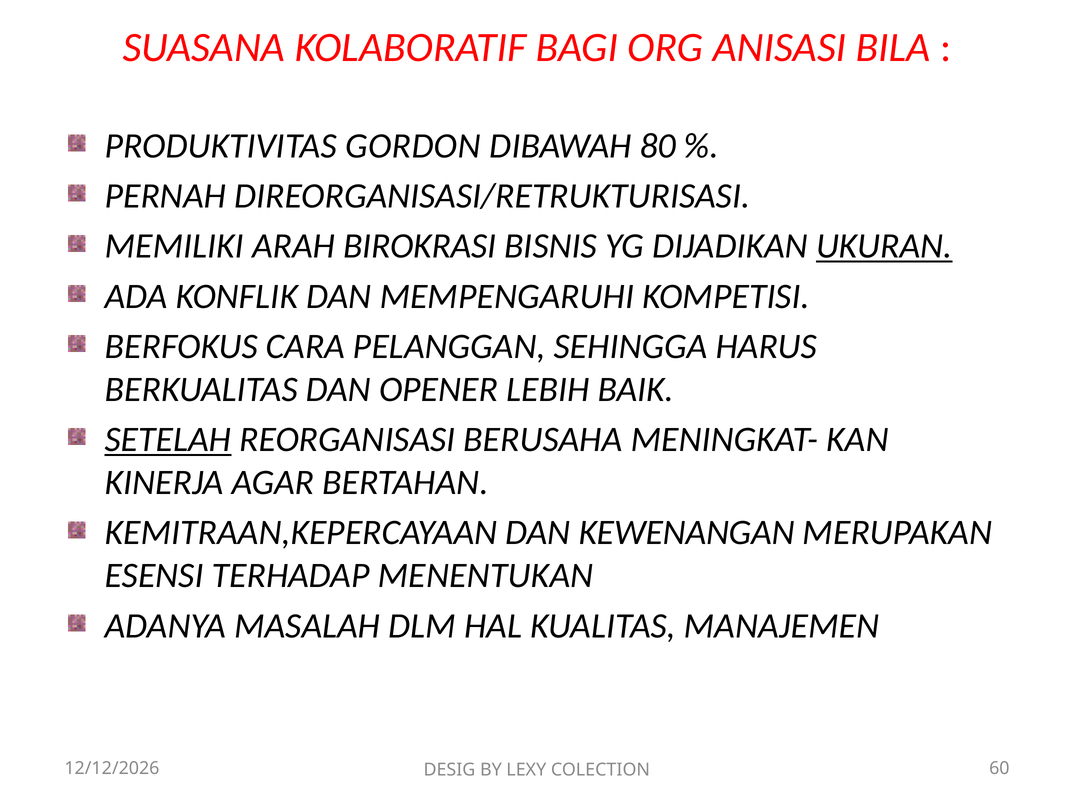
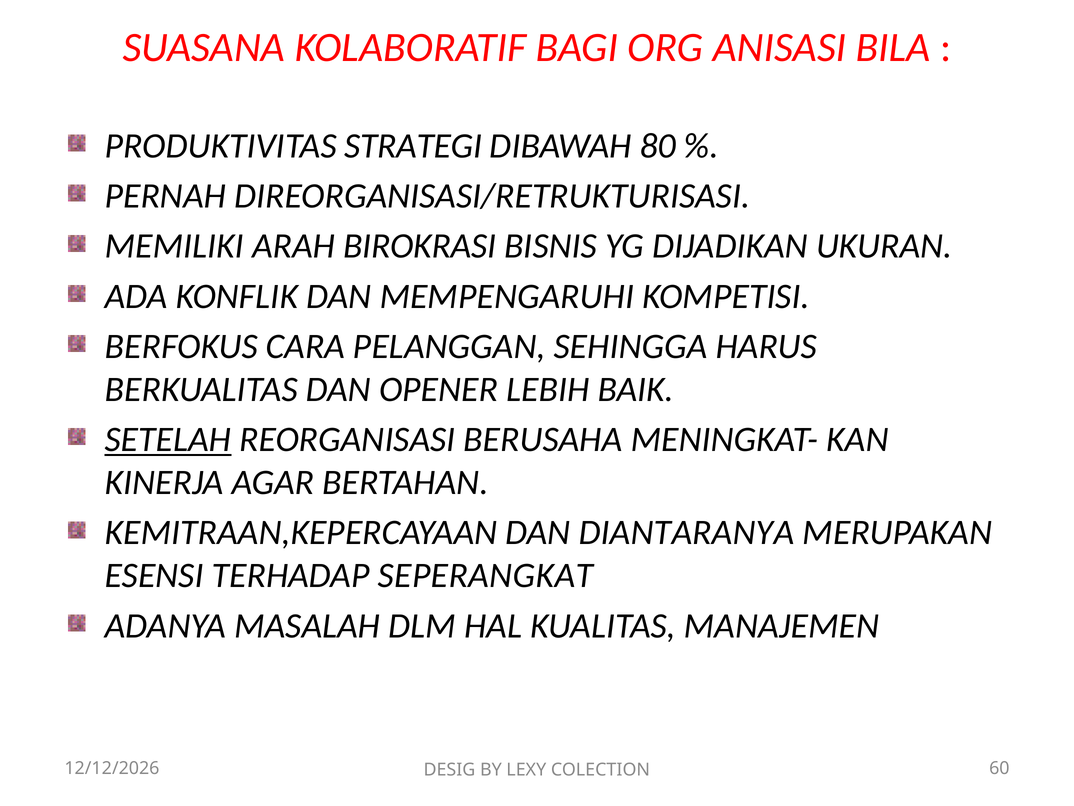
GORDON: GORDON -> STRATEGI (413, 146)
UKURAN underline: present -> none (884, 246)
KEWENANGAN: KEWENANGAN -> DIANTARANYA (686, 532)
MENENTUKAN: MENENTUKAN -> SEPERANGKAT (485, 575)
